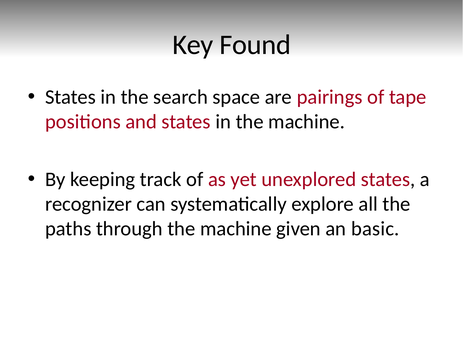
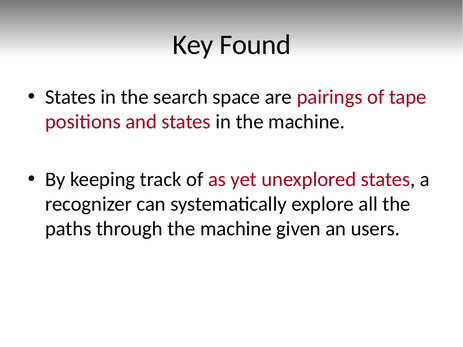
basic: basic -> users (375, 229)
